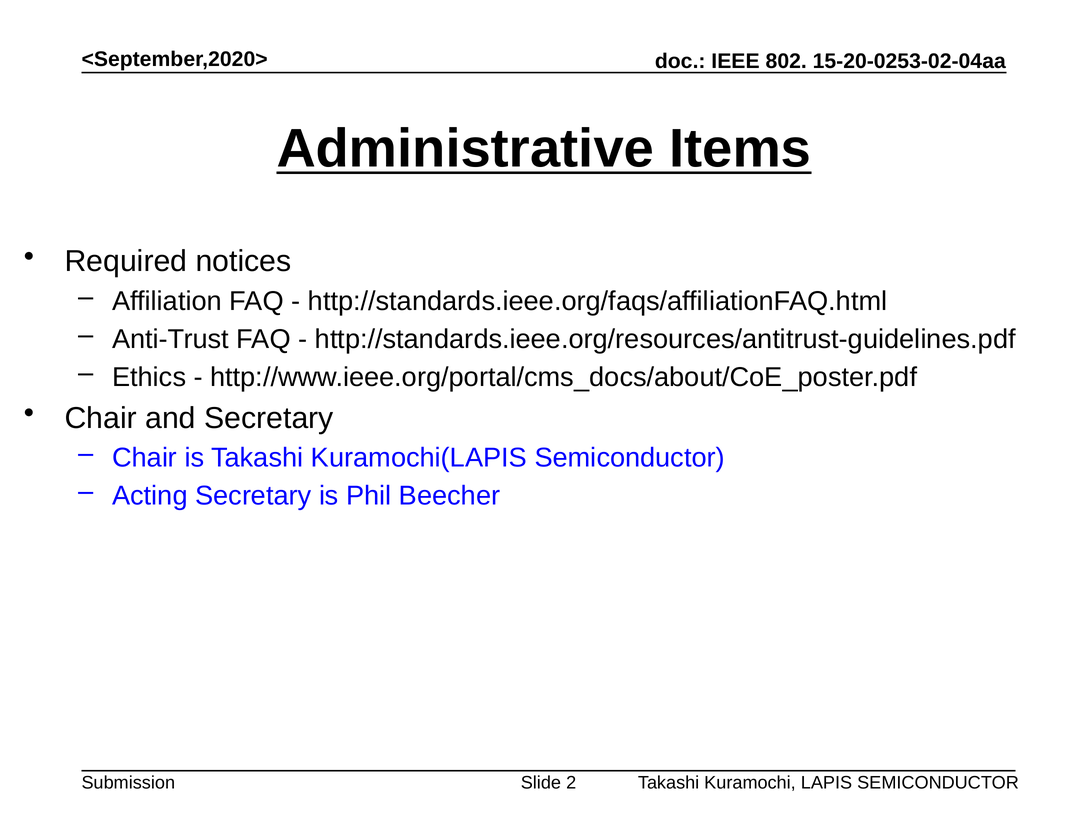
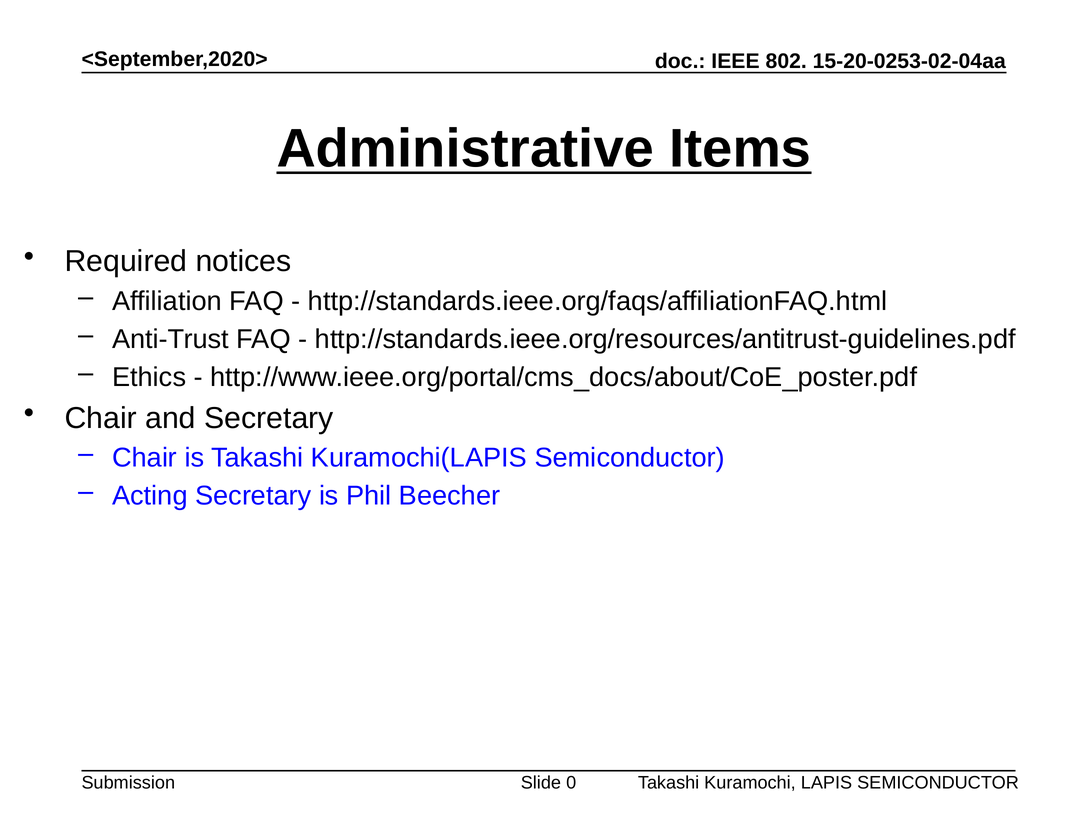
2: 2 -> 0 (571, 783)
